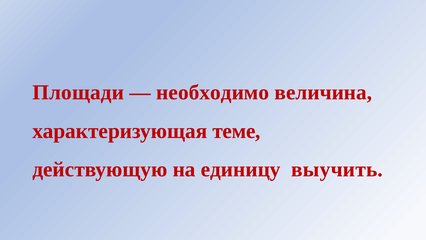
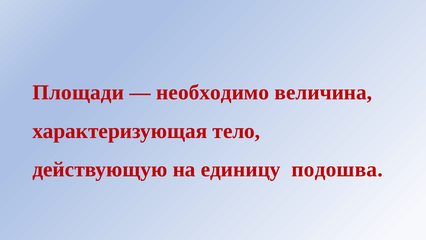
теме: теме -> тело (236, 131)
выучить: выучить -> подошва (337, 169)
